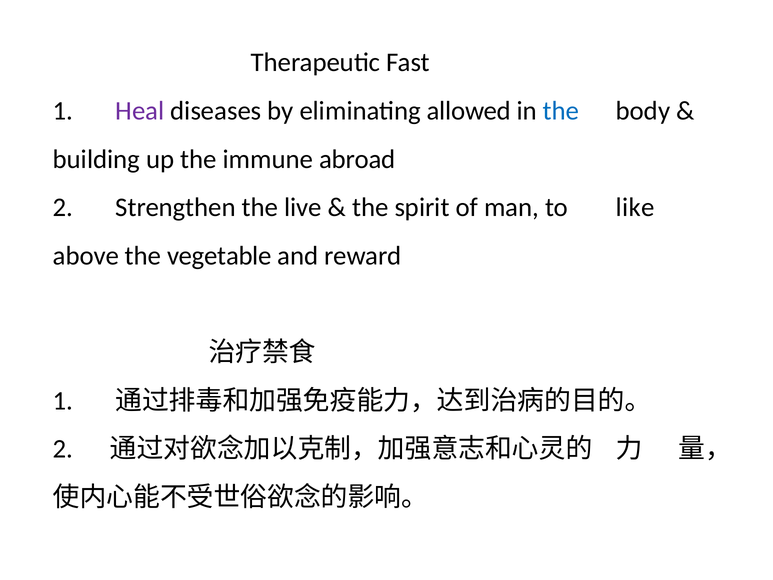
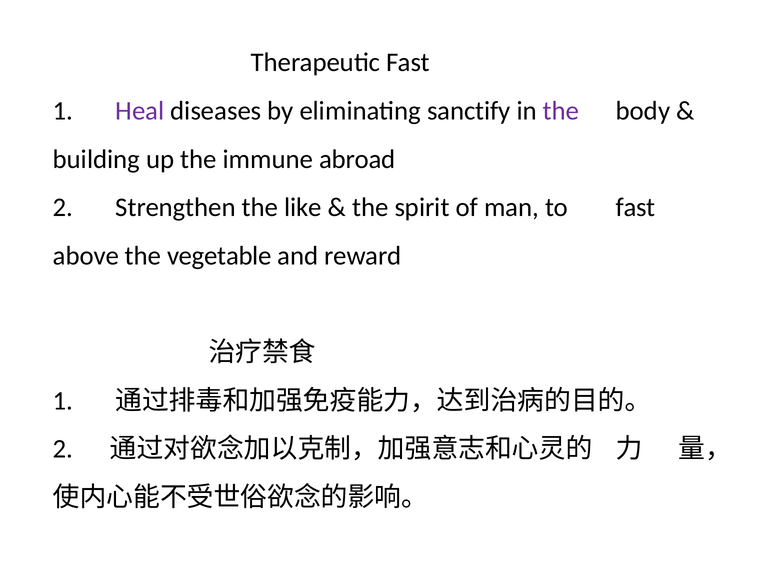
allowed: allowed -> sanctify (469, 111)
the colour: blue -> purple (561, 111)
live: live -> like (303, 207)
to like: like -> fast (636, 207)
